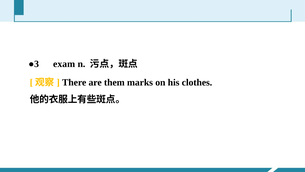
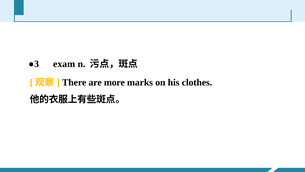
them: them -> more (114, 82)
